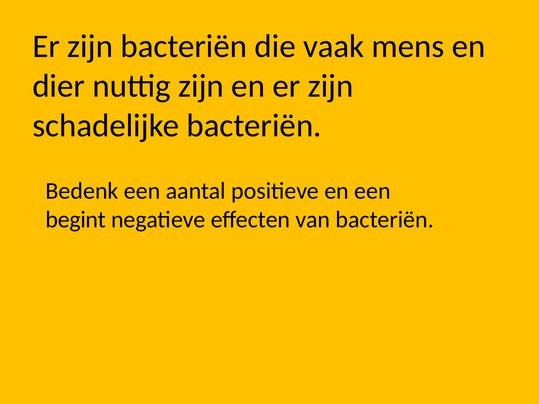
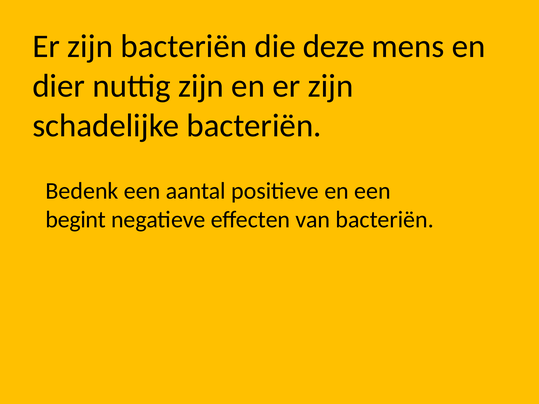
vaak: vaak -> deze (334, 46)
